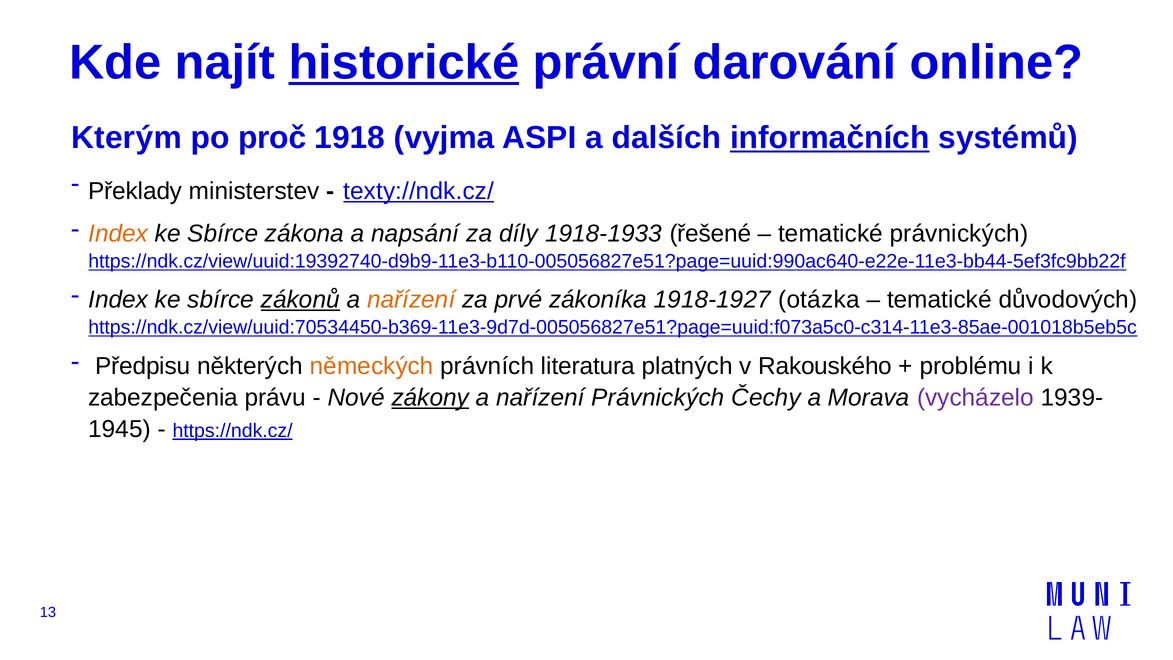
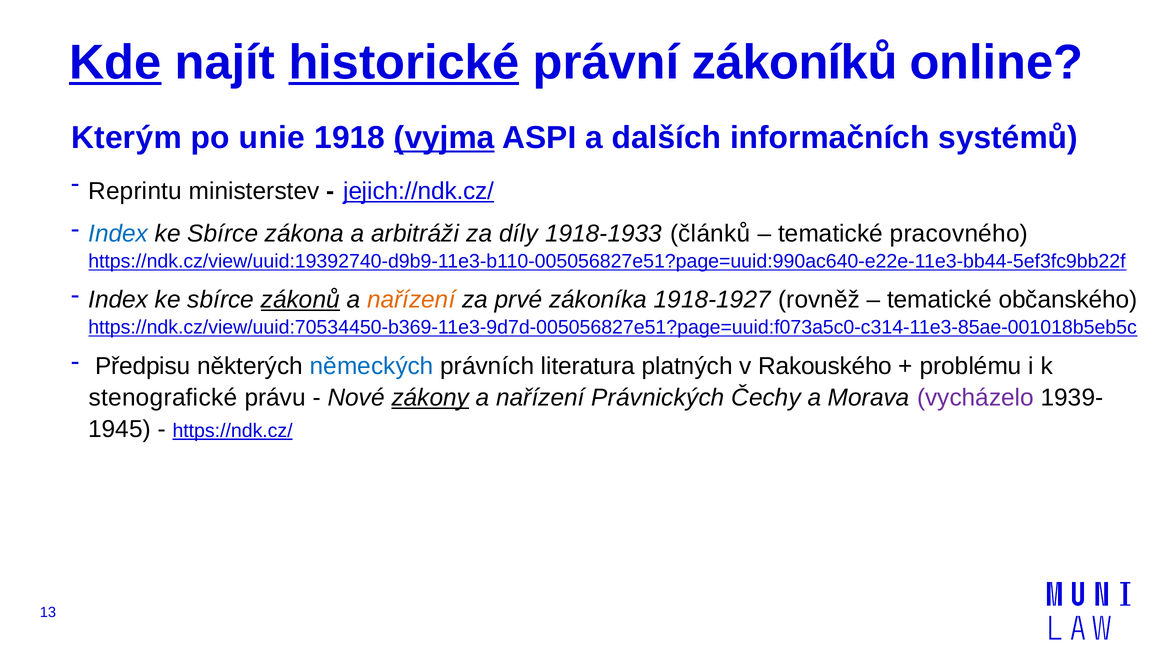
Kde underline: none -> present (115, 62)
darování: darování -> zákoníků (795, 62)
proč: proč -> unie (272, 138)
vyjma underline: none -> present (444, 138)
informačních underline: present -> none (830, 138)
Překlady: Překlady -> Reprintu (135, 191)
texty://ndk.cz/: texty://ndk.cz/ -> jejich://ndk.cz/ (419, 191)
Index colour: orange -> blue (118, 234)
napsání: napsání -> arbitráži (415, 234)
řešené: řešené -> článků (710, 234)
tematické právnických: právnických -> pracovného (959, 234)
otázka: otázka -> rovněž (819, 300)
důvodových: důvodových -> občanského (1068, 300)
německých colour: orange -> blue (372, 366)
zabezpečenia: zabezpečenia -> stenografické (163, 397)
